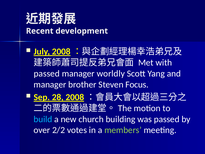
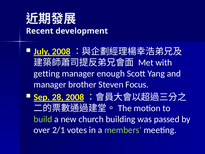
passed: passed -> getting (47, 73)
worldly: worldly -> enough (111, 73)
build colour: light blue -> light green (43, 119)
2/2: 2/2 -> 2/1 (59, 130)
